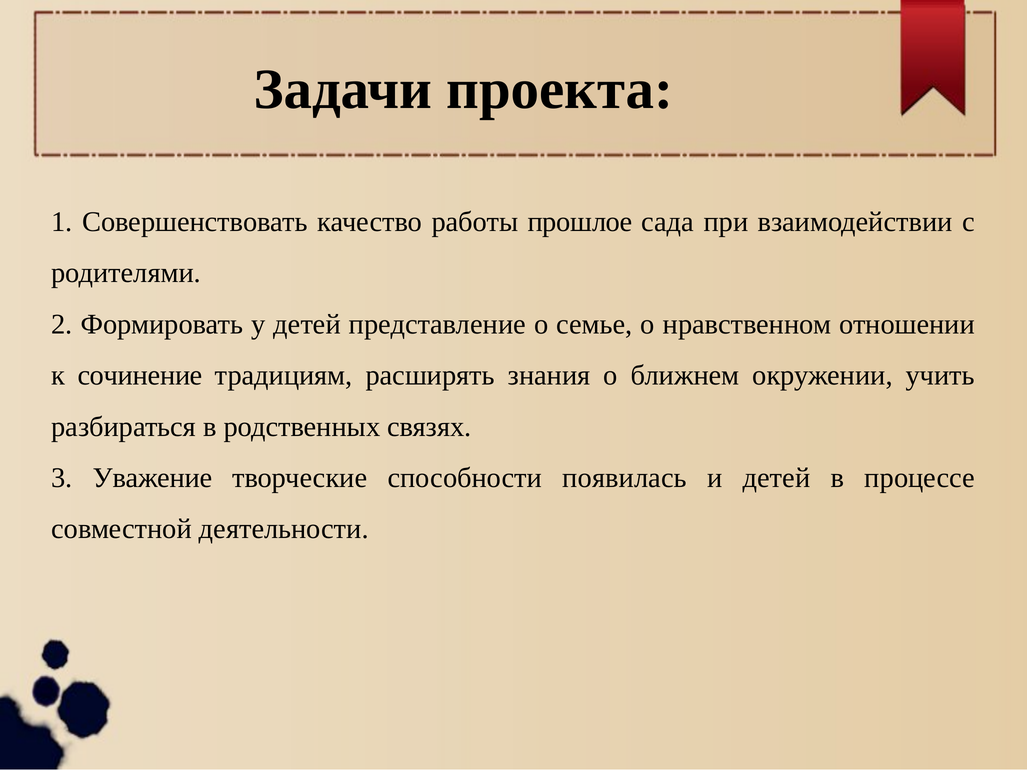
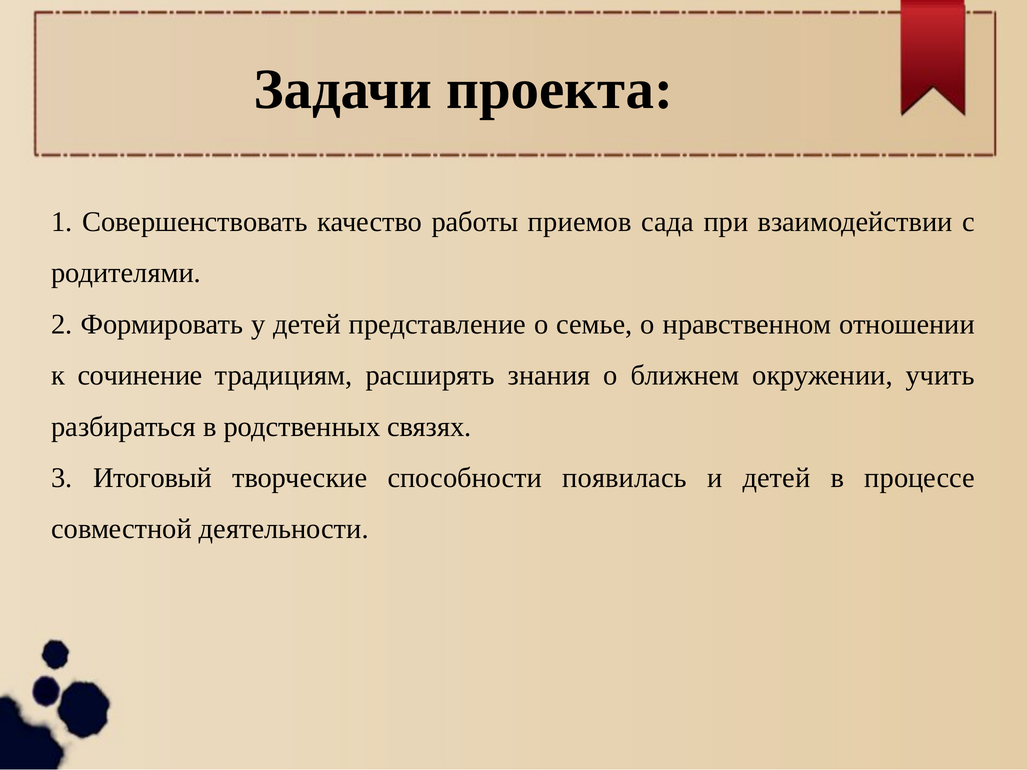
прошлое: прошлое -> приемов (580, 222)
Уважение: Уважение -> Итоговый (153, 478)
